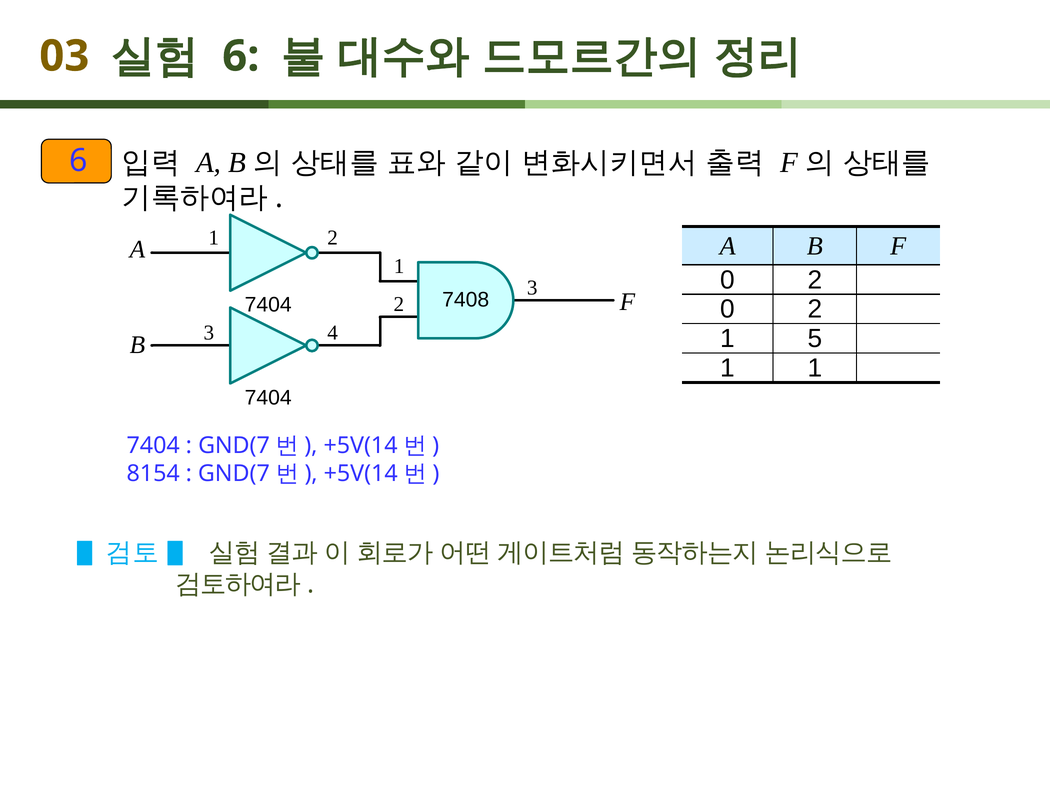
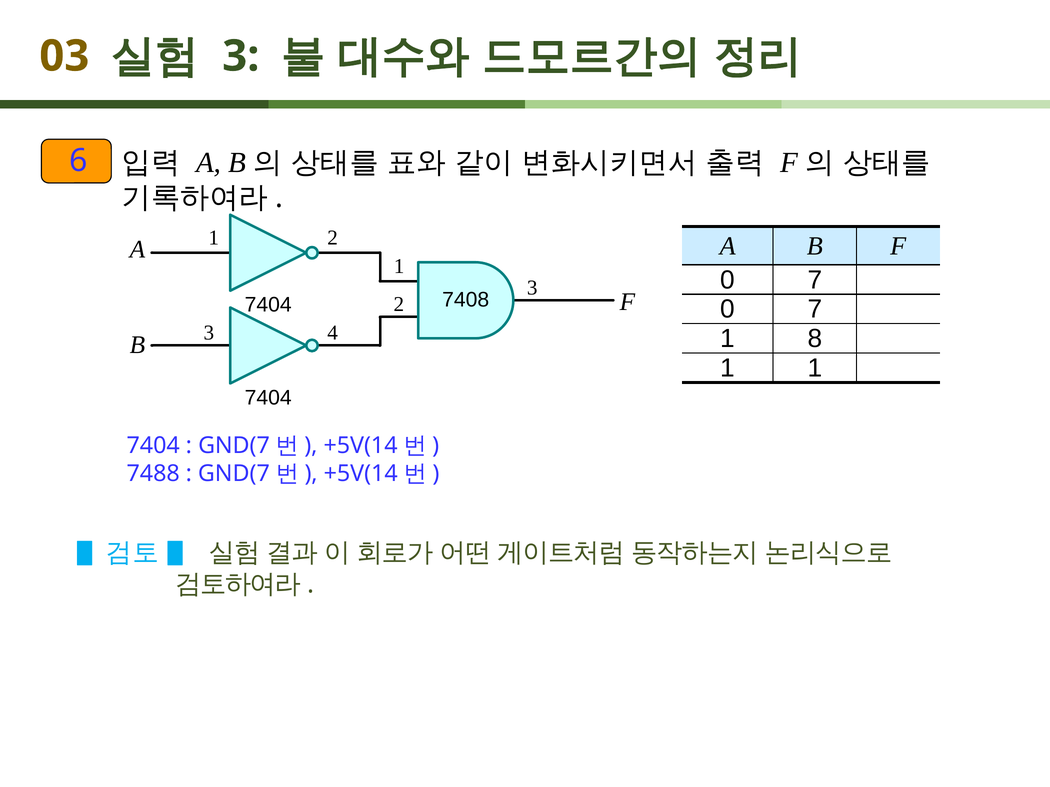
6: 6 -> 3 (241, 56)
2: 2 -> 7 (815, 280)
2: 2 -> 7 (815, 310)
5: 5 -> 8 (815, 339)
8154: 8154 -> 7488 (153, 474)
